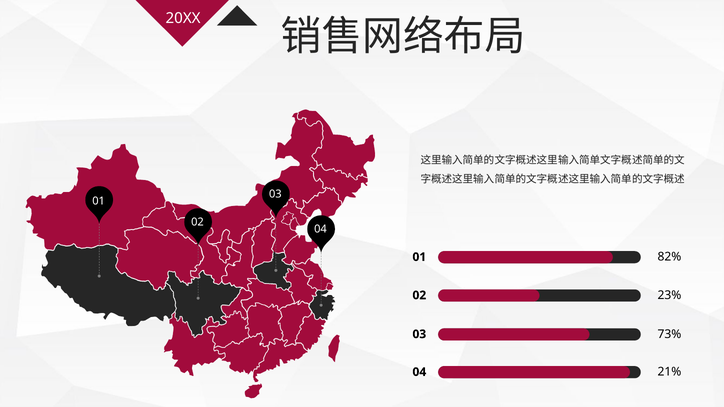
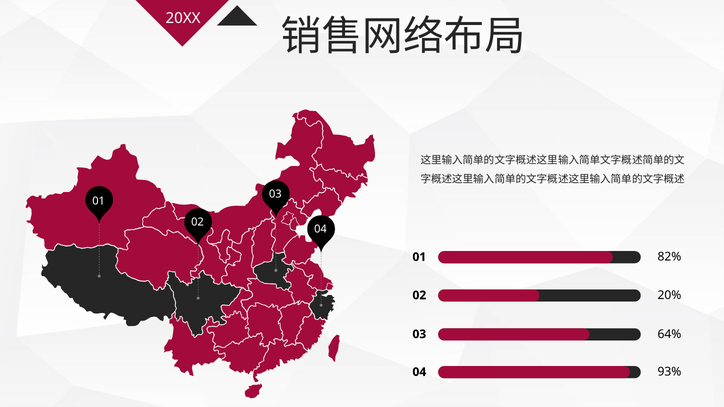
23%: 23% -> 20% (669, 295)
73%: 73% -> 64% (669, 334)
21%: 21% -> 93% (669, 372)
